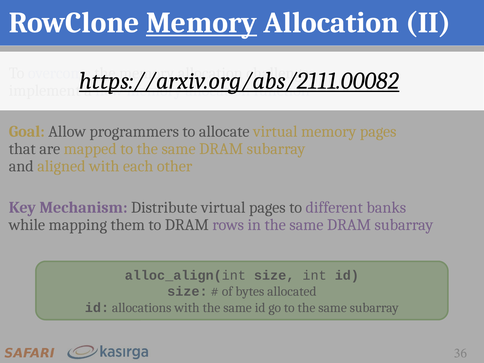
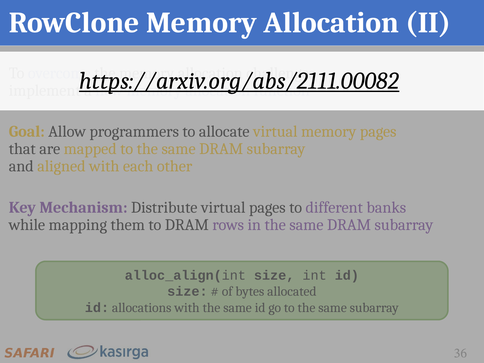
Memory underline: present -> none (202, 23)
